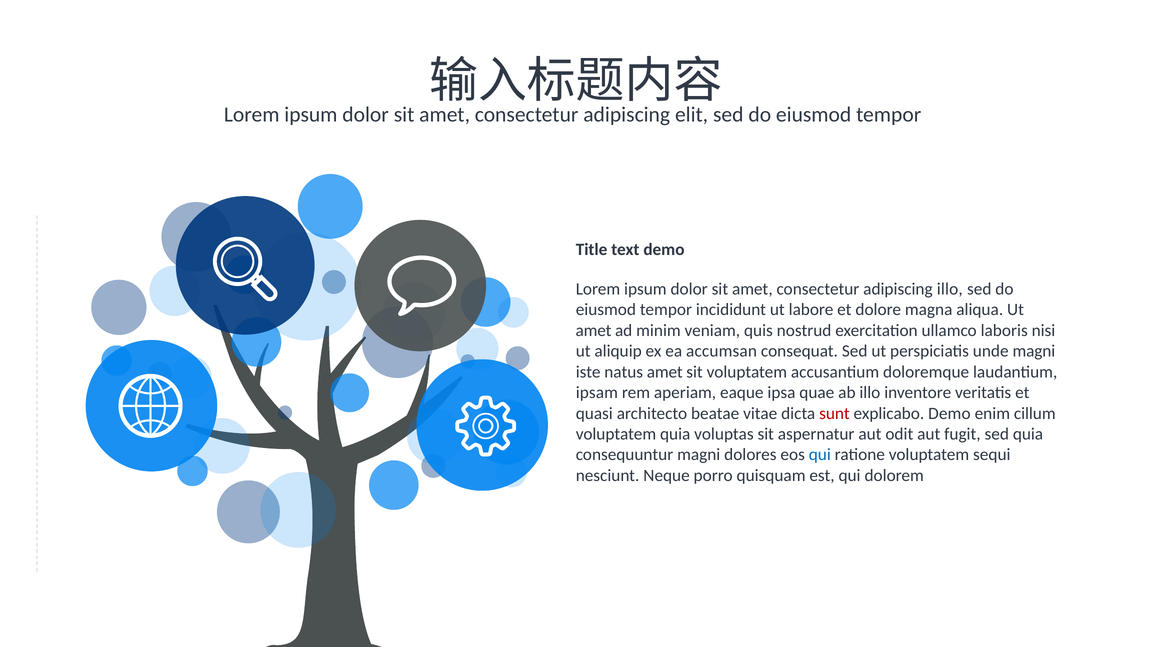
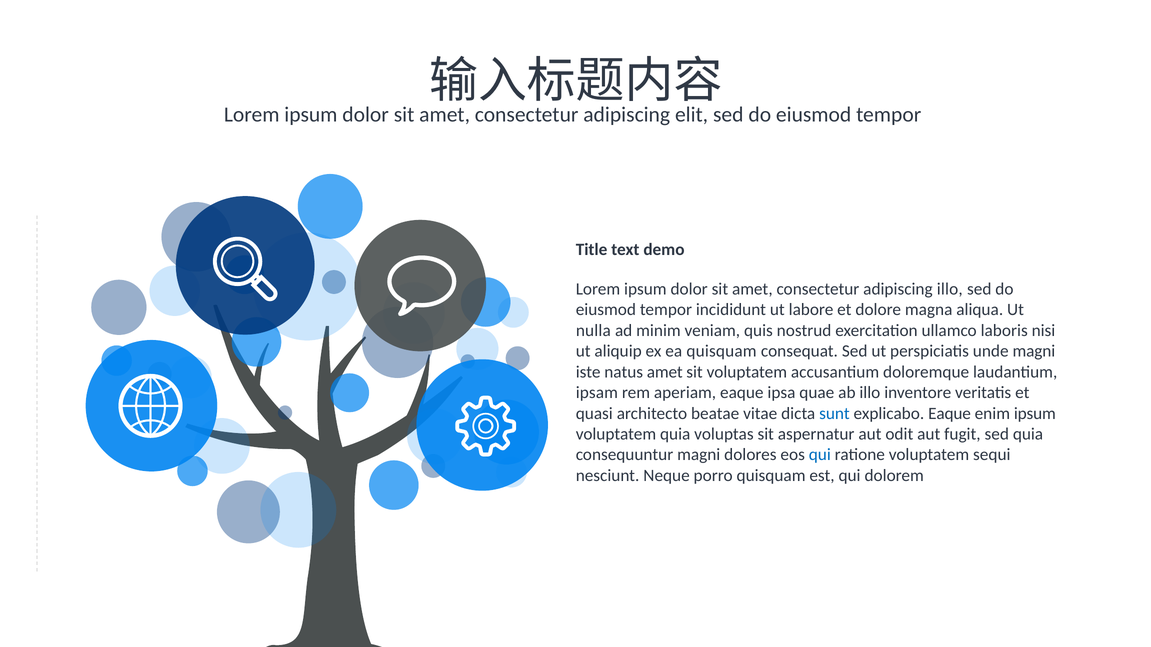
amet: amet -> nulla (593, 331)
ea accumsan: accumsan -> quisquam (722, 351)
sunt colour: red -> blue (834, 414)
explicabo Demo: Demo -> Eaque (950, 414)
enim cillum: cillum -> ipsum (1035, 414)
